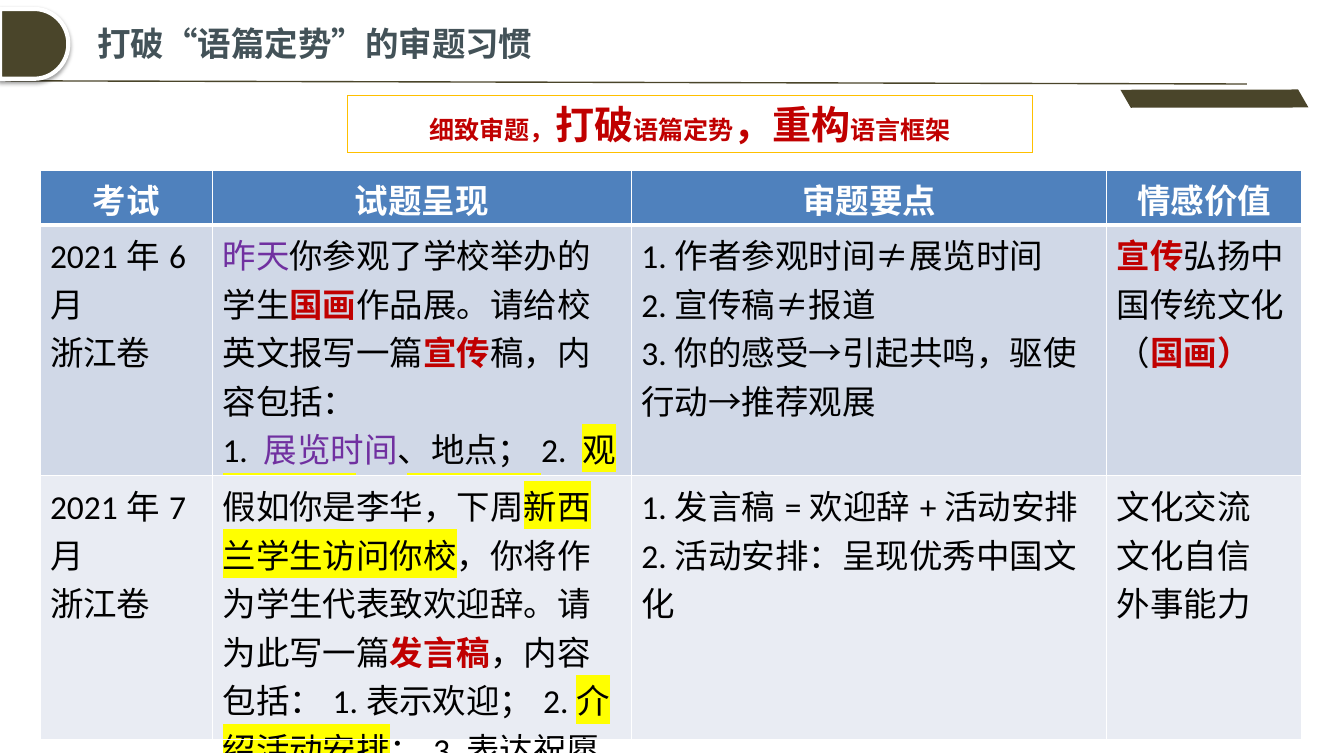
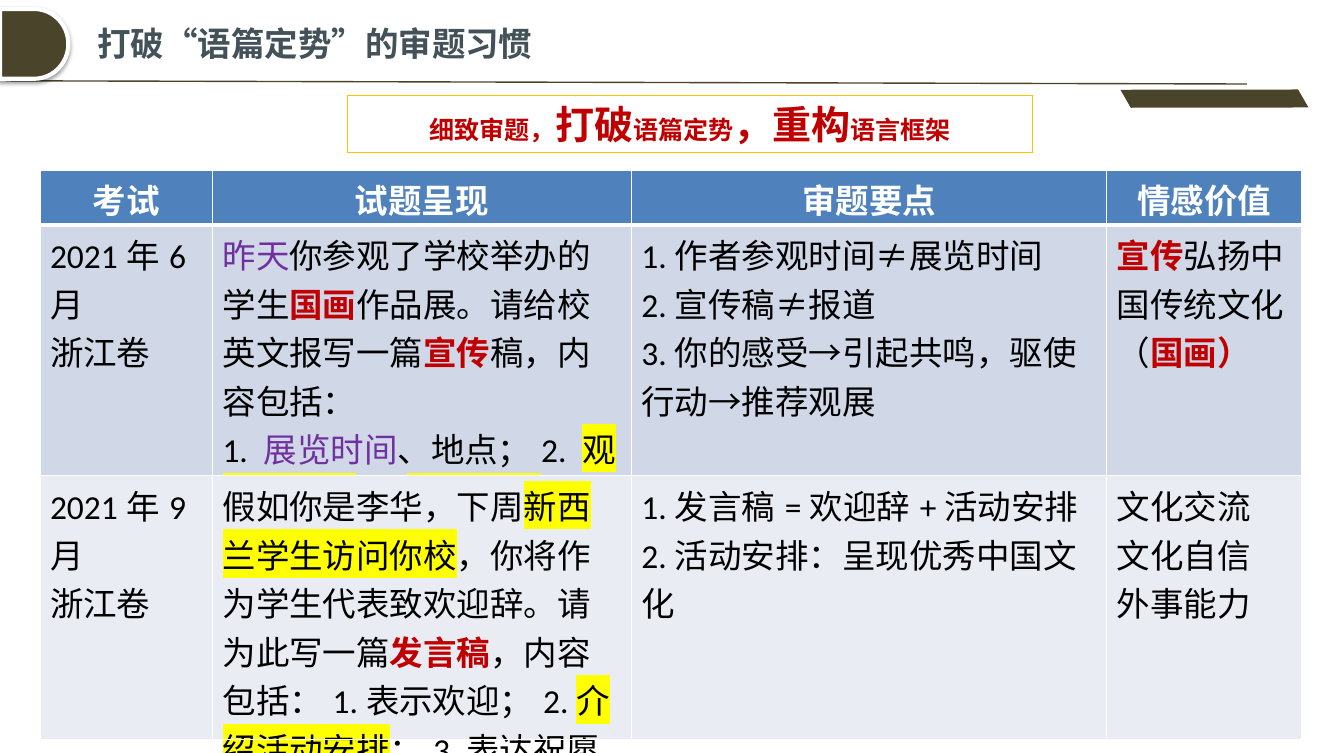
7: 7 -> 9 (178, 509)
